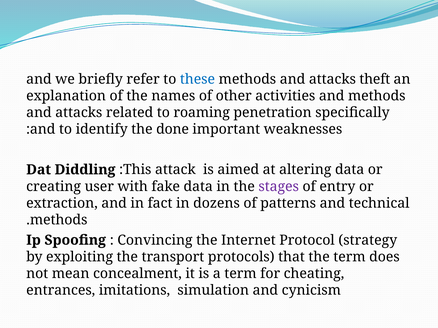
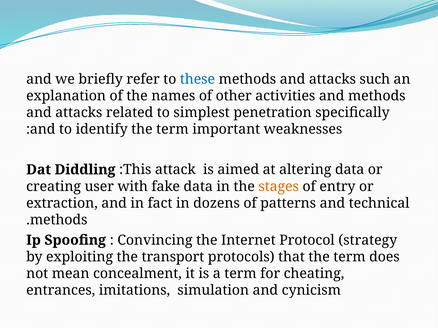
theft: theft -> such (375, 79)
roaming: roaming -> simplest (202, 113)
identify the done: done -> term (172, 130)
stages colour: purple -> orange (279, 187)
